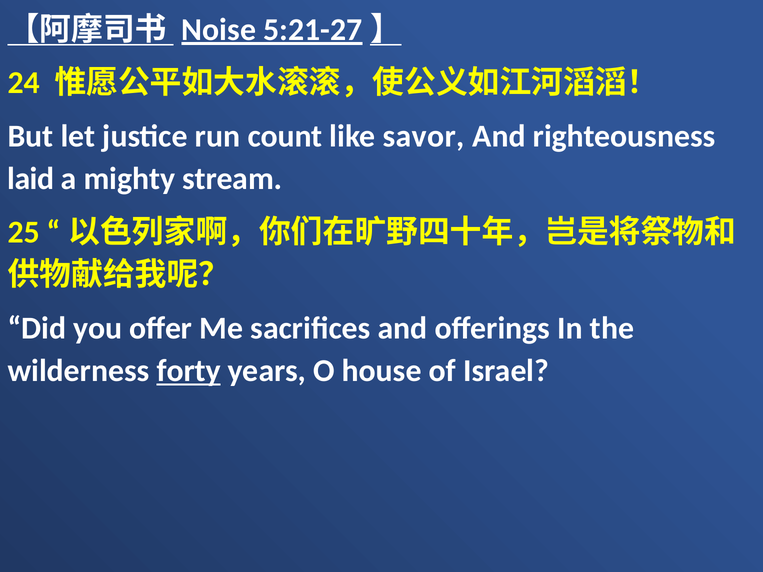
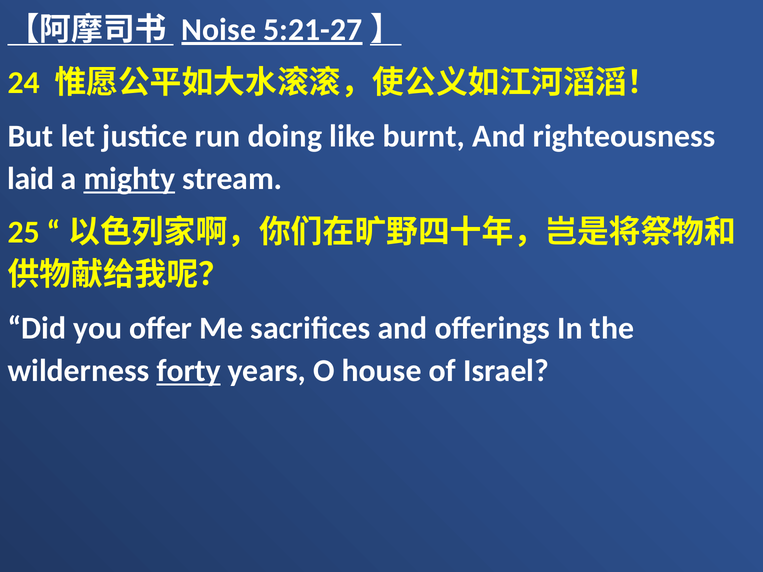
count: count -> doing (285, 136)
savor: savor -> burnt (424, 136)
mighty underline: none -> present (129, 179)
